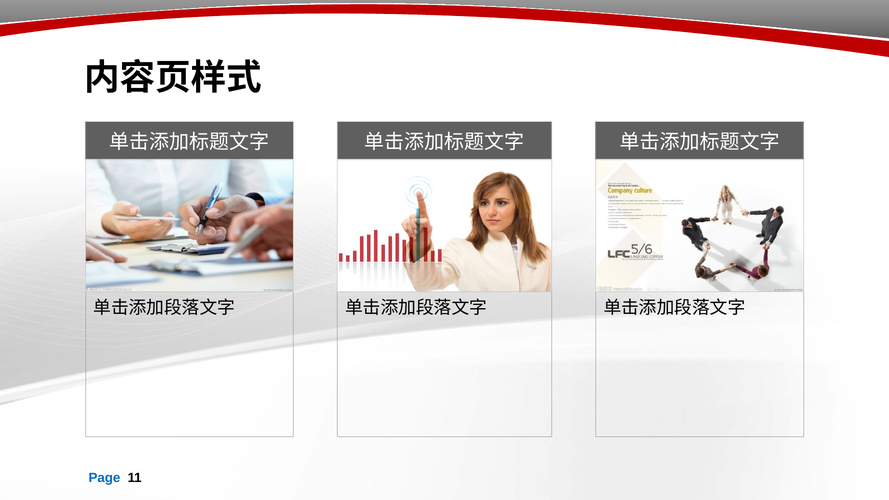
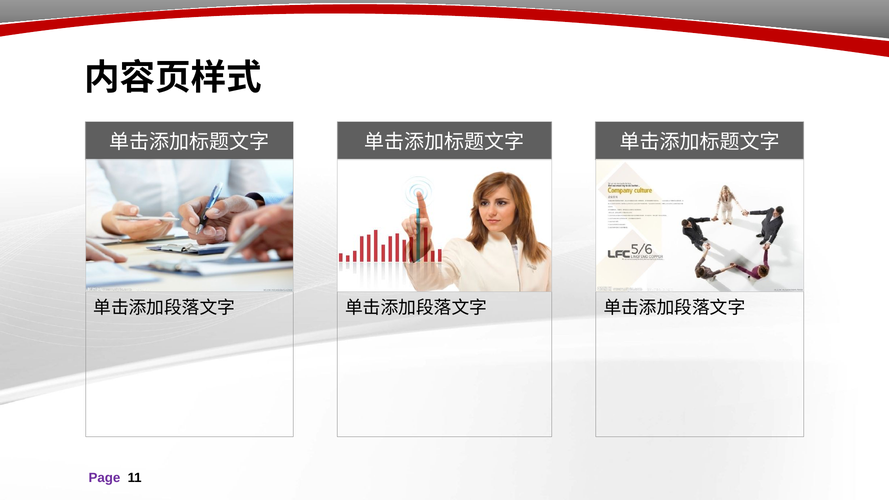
Page colour: blue -> purple (105, 478)
